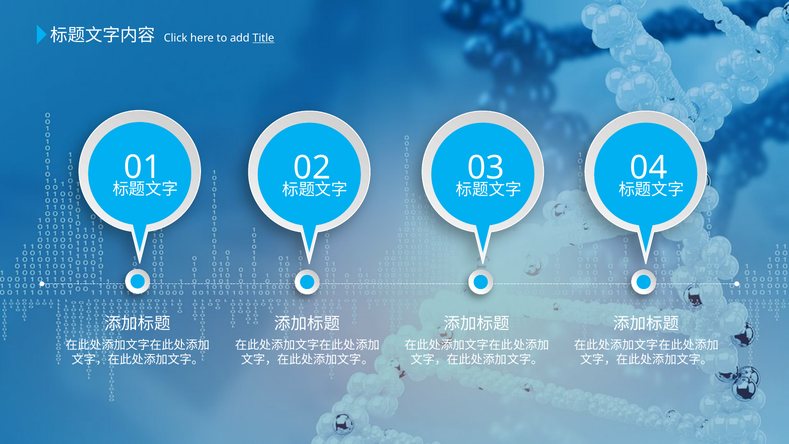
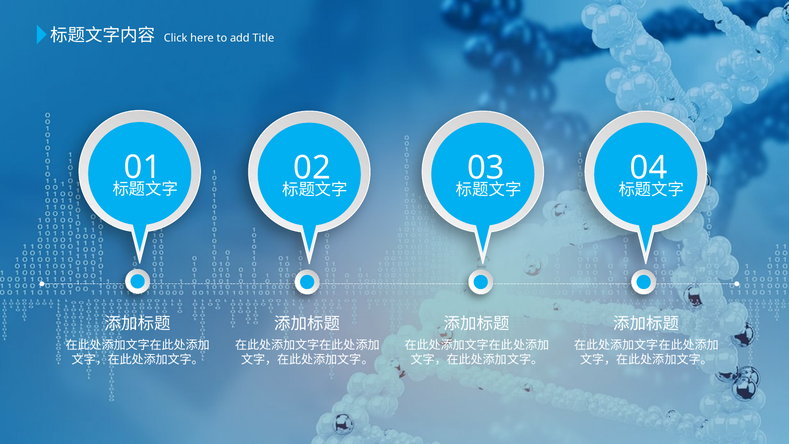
Title underline: present -> none (263, 38)
